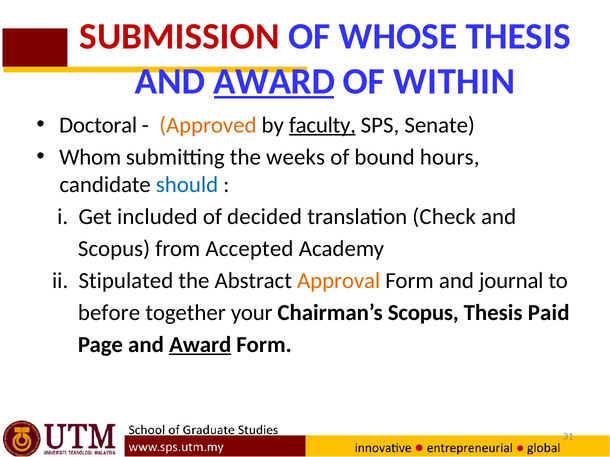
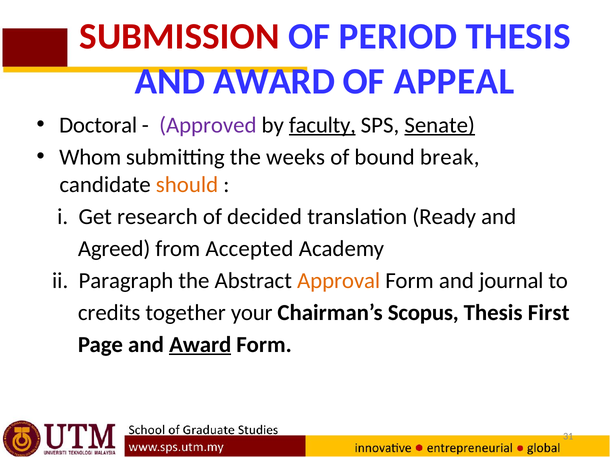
WHOSE: WHOSE -> PERIOD (398, 37)
AWARD underline: present -> none (274, 81)
WITHIN: WITHIN -> APPEAL (454, 81)
Approved colour: orange -> purple (208, 125)
Senate underline: none -> present (440, 125)
hours: hours -> break (450, 157)
should colour: blue -> orange (187, 185)
included: included -> research (157, 217)
Check: Check -> Ready (444, 217)
Scopus: Scopus -> Agreed (114, 249)
Stipulated: Stipulated -> Paragraph (126, 281)
before: before -> credits (109, 313)
Paid: Paid -> First (549, 313)
